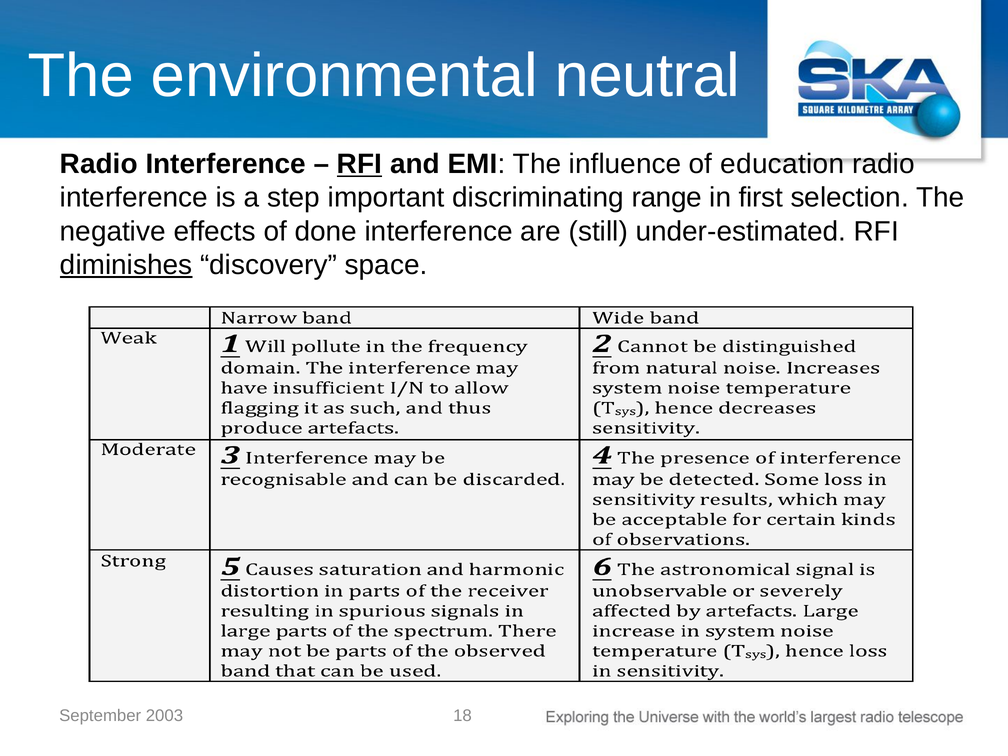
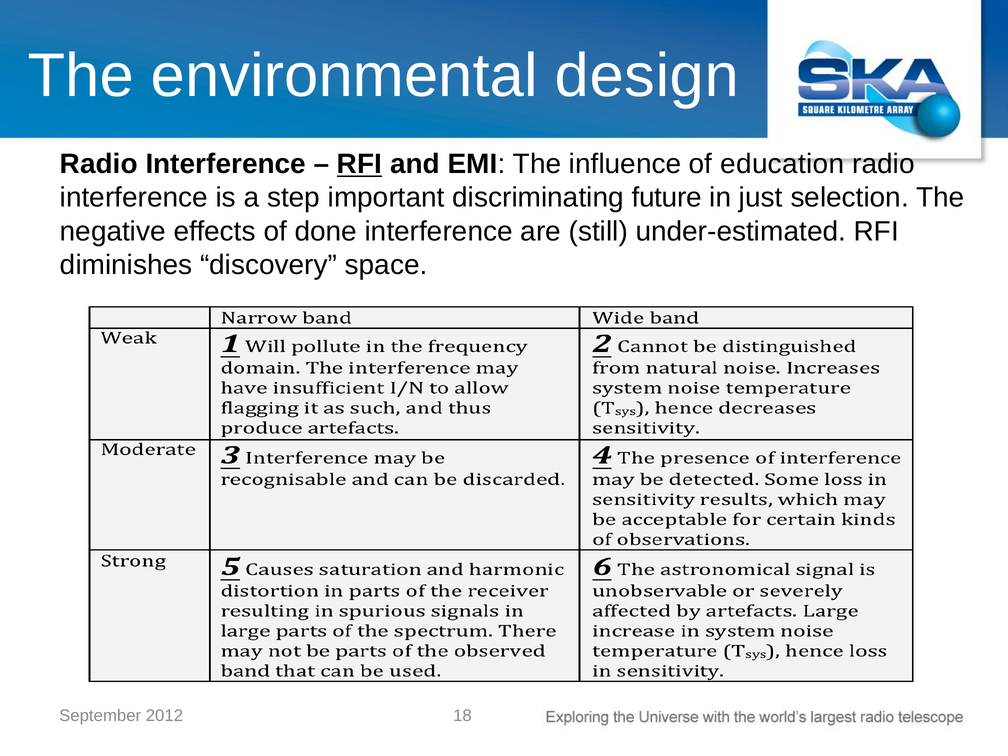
neutral: neutral -> design (647, 76)
range: range -> future (667, 198)
first: first -> just (761, 198)
diminishes underline: present -> none (126, 265)
2003: 2003 -> 2012 (164, 716)
